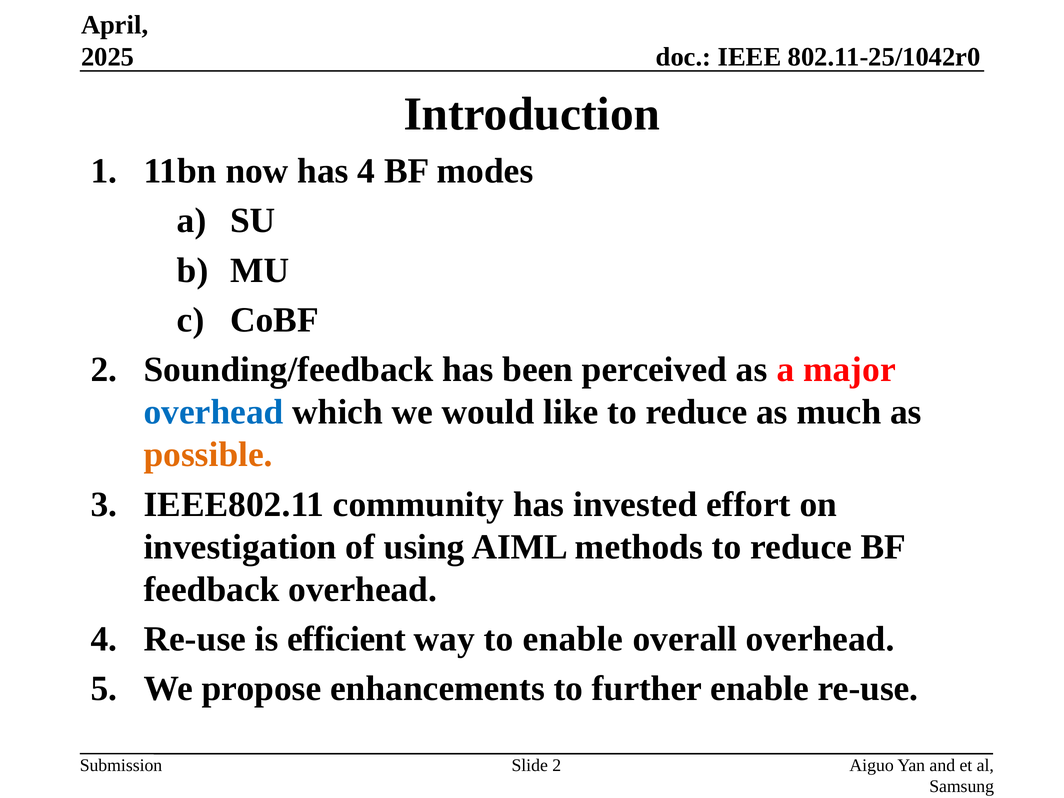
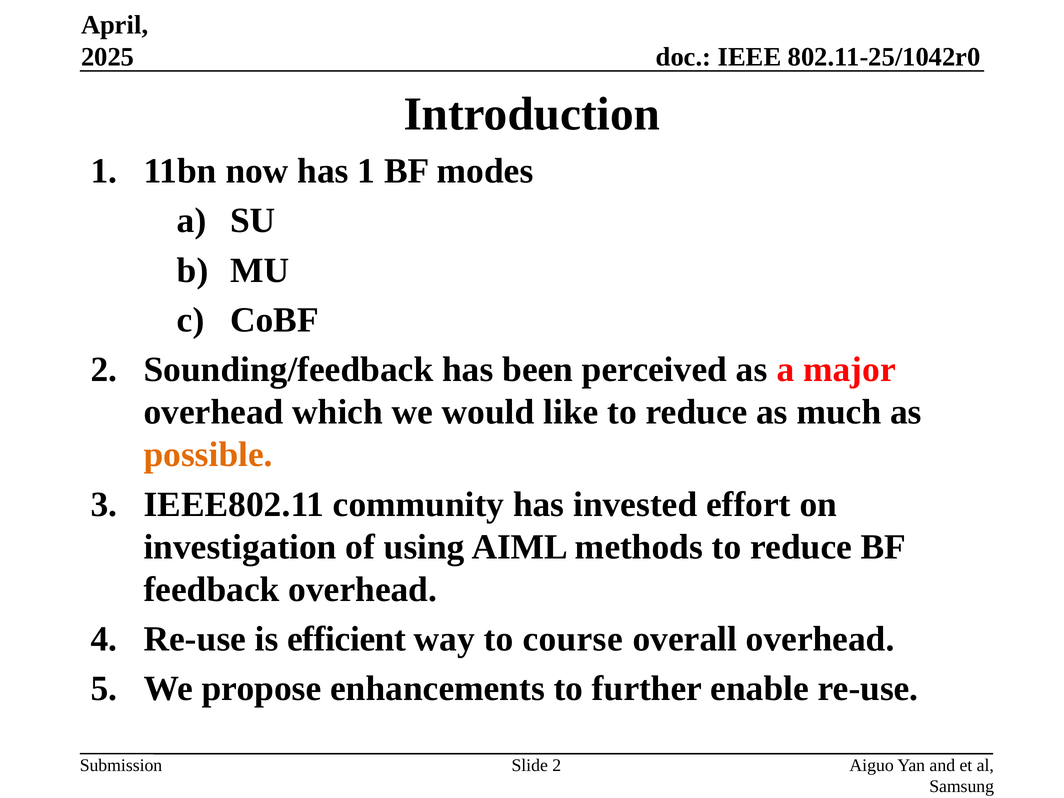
has 4: 4 -> 1 (366, 171)
overhead colour: blue -> black (214, 412)
to enable: enable -> course (573, 639)
